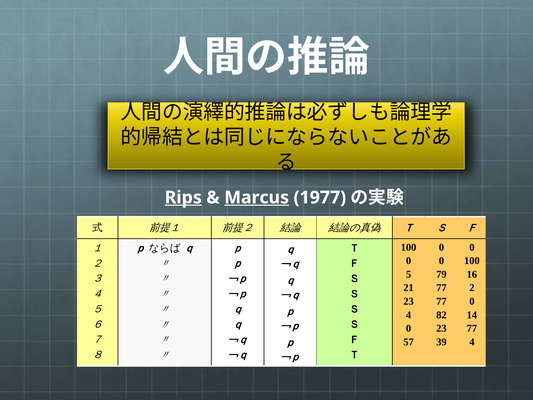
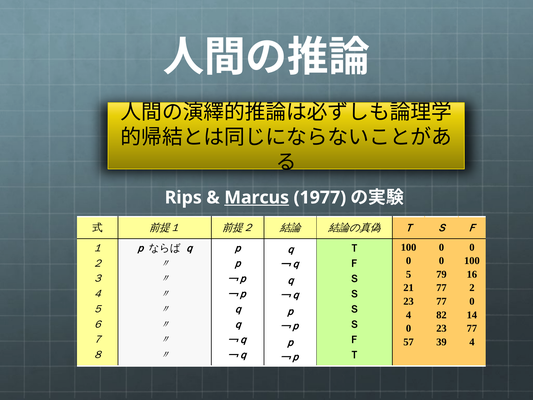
Rips underline: present -> none (183, 197)
